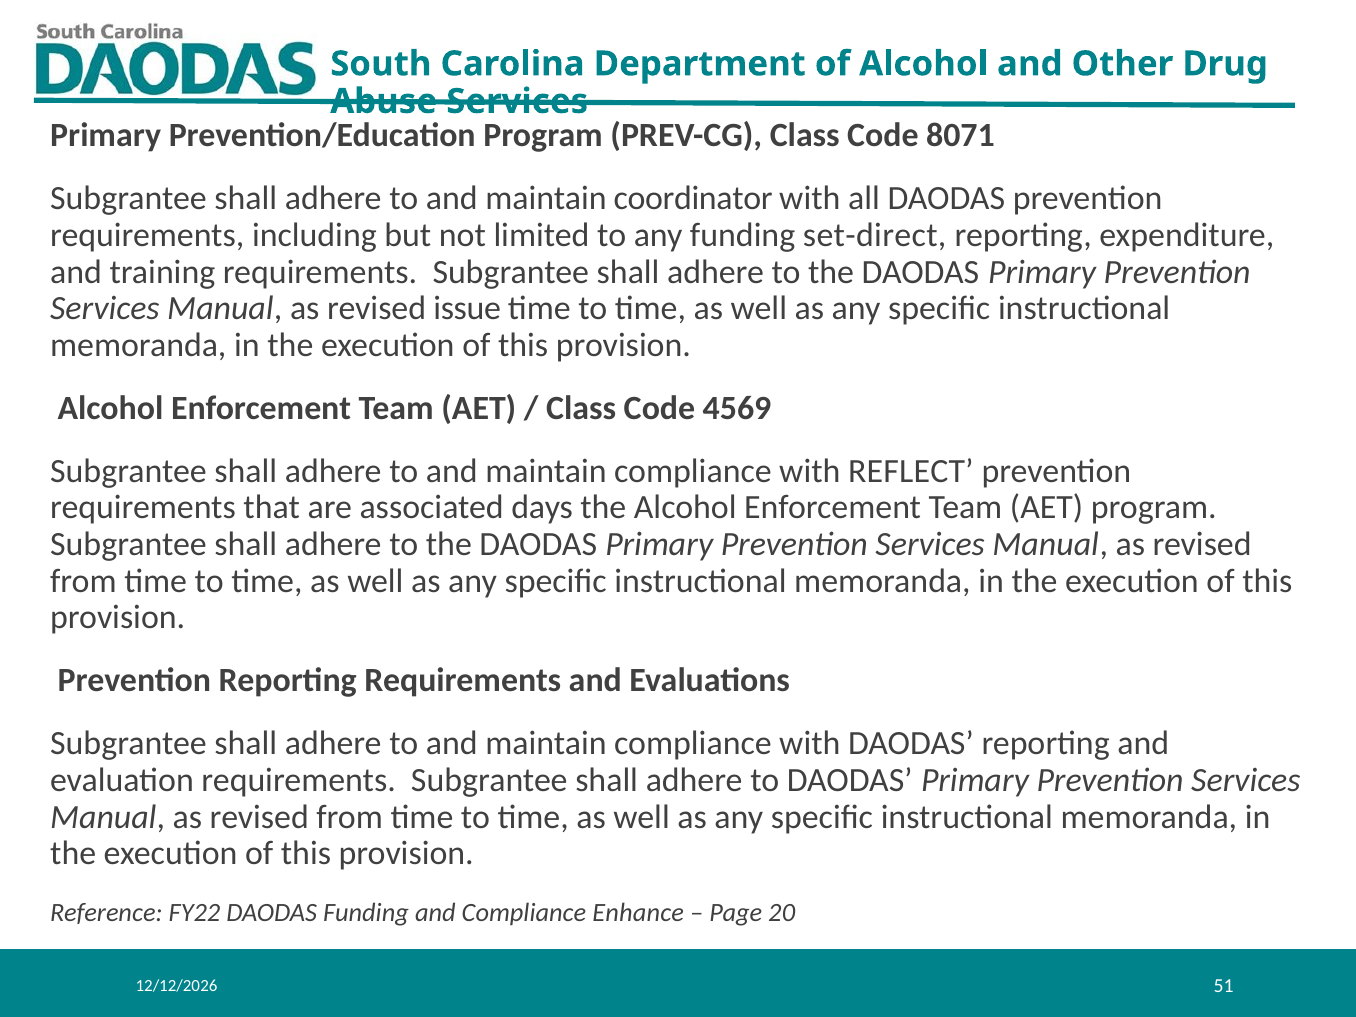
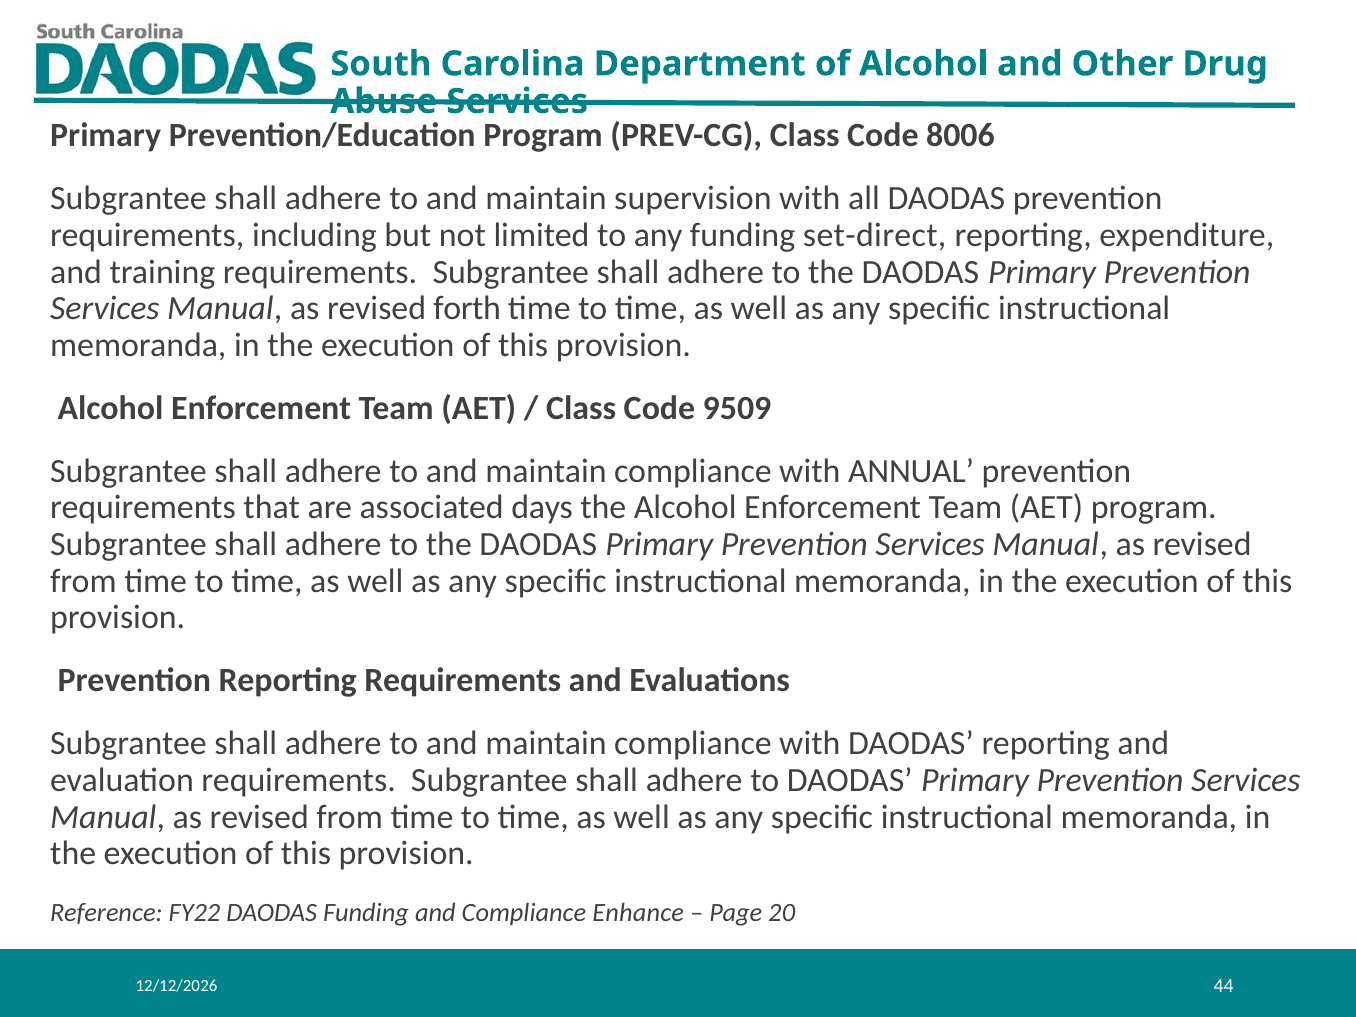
8071: 8071 -> 8006 (960, 136)
coordinator: coordinator -> supervision (693, 199)
issue: issue -> forth (467, 308)
4569: 4569 -> 9509 (737, 408)
REFLECT: REFLECT -> ANNUAL (911, 471)
51: 51 -> 44 (1224, 986)
